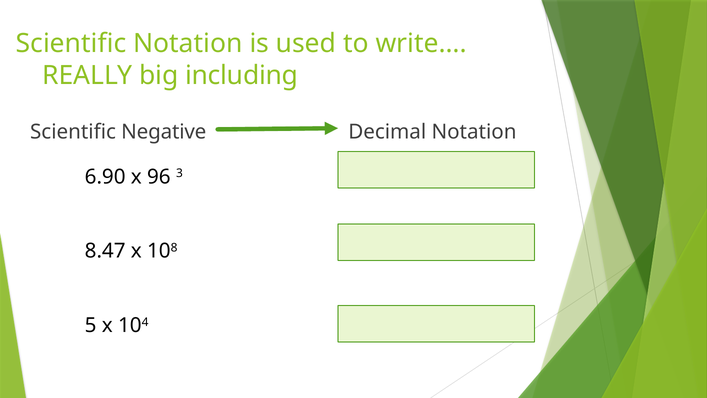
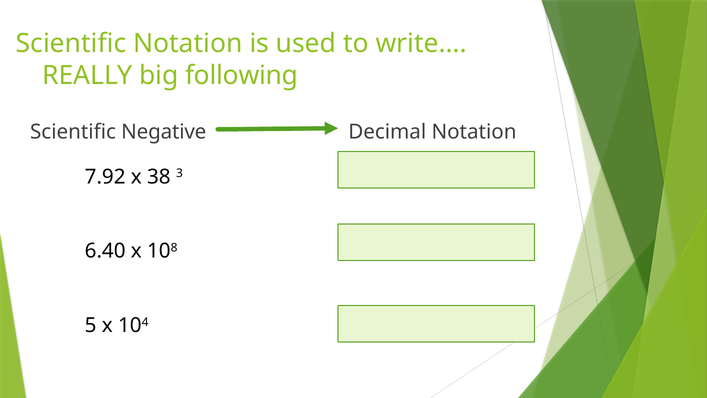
including: including -> following (242, 75)
6.90: 6.90 -> 7.92 (105, 177)
96: 96 -> 38 (159, 177)
8.47: 8.47 -> 6.40 (105, 251)
